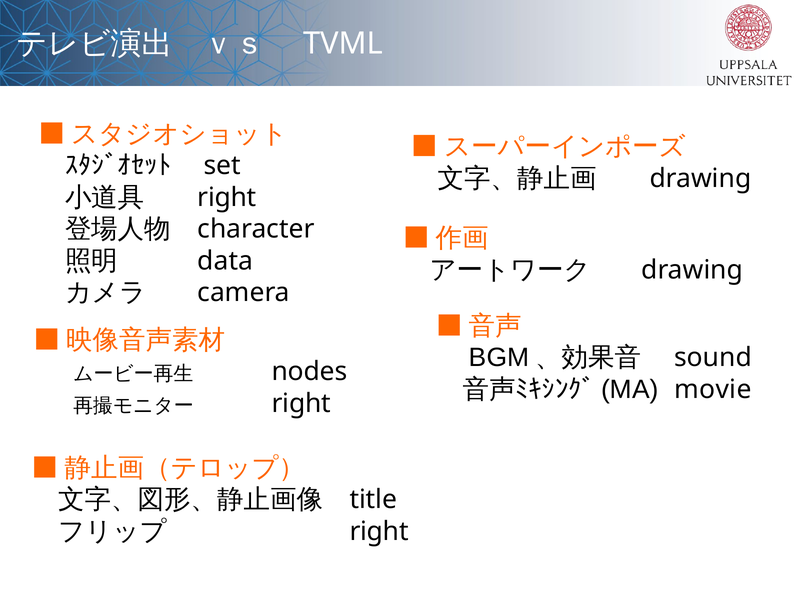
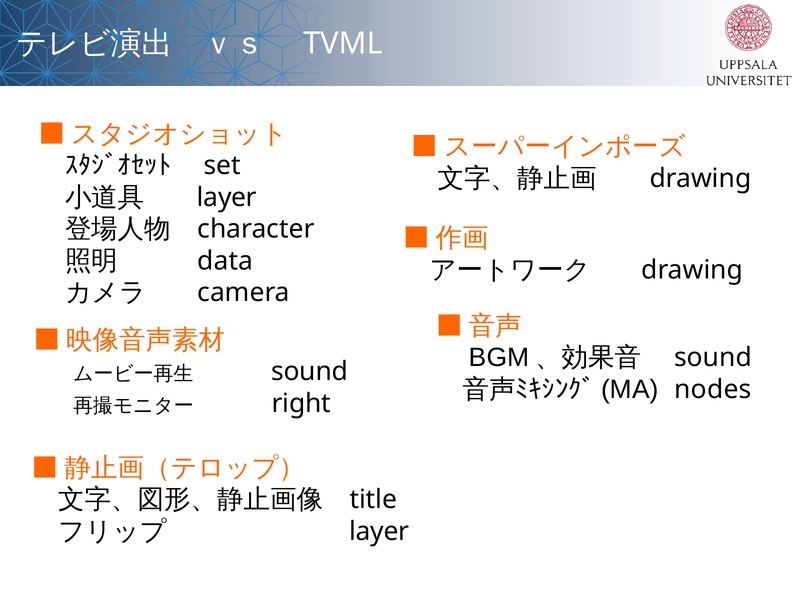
right: right -> layer (227, 197)
nodes: nodes -> sound (310, 371)
movie: movie -> nodes (713, 389)
right: right -> layer (379, 531)
